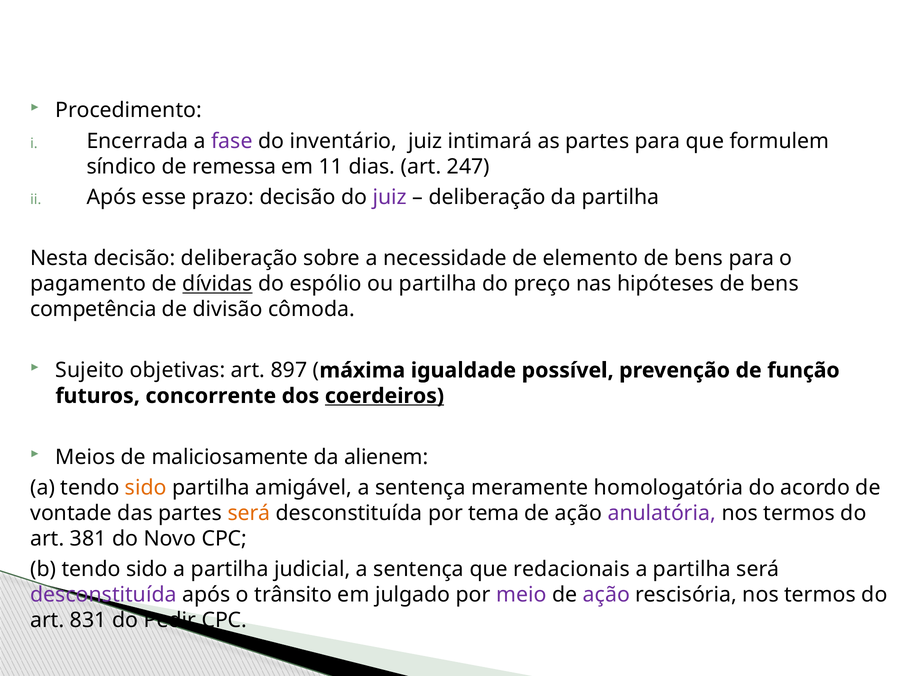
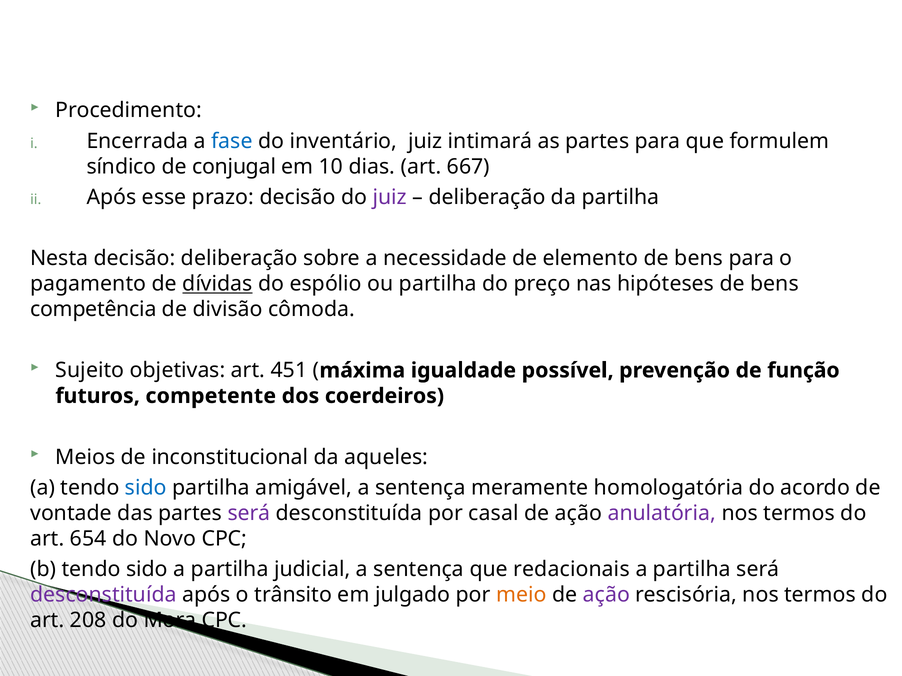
fase colour: purple -> blue (232, 141)
remessa: remessa -> conjugal (234, 167)
11: 11 -> 10 (331, 167)
247: 247 -> 667 (468, 167)
897: 897 -> 451 (289, 371)
concorrente: concorrente -> competente (211, 396)
coerdeiros underline: present -> none (384, 396)
maliciosamente: maliciosamente -> inconstitucional (230, 457)
alienem: alienem -> aqueles (386, 457)
sido colour: orange -> blue (146, 488)
será colour: orange -> purple (249, 514)
tema: tema -> casal (493, 514)
381: 381 -> 654 (88, 539)
meio colour: purple -> orange (521, 595)
831: 831 -> 208 (88, 621)
Pedir: Pedir -> Mora (170, 621)
